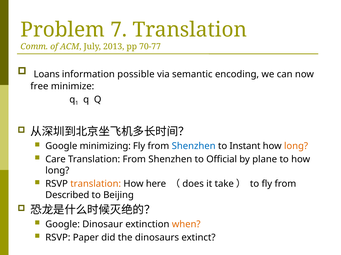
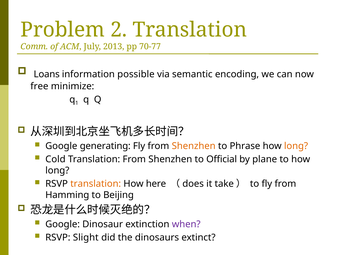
7: 7 -> 2 (119, 30)
minimizing: minimizing -> generating (105, 146)
Shenzhen colour: blue -> orange (194, 146)
Instant: Instant -> Phrase (245, 146)
Care: Care -> Cold (55, 160)
Described: Described -> Hamming (67, 196)
when colour: orange -> purple (186, 225)
Paper: Paper -> Slight (86, 238)
